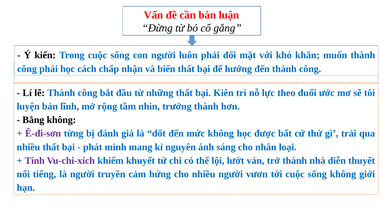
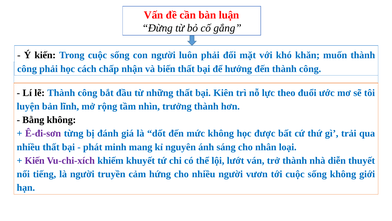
Tính: Tính -> Kiến (35, 160)
